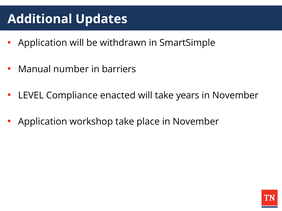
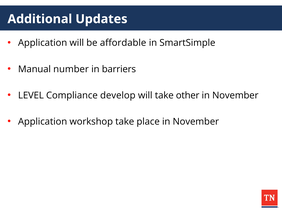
withdrawn: withdrawn -> affordable (123, 43)
enacted: enacted -> develop (118, 96)
years: years -> other (188, 96)
